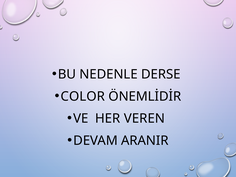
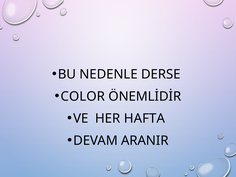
VEREN: VEREN -> HAFTA (144, 118)
